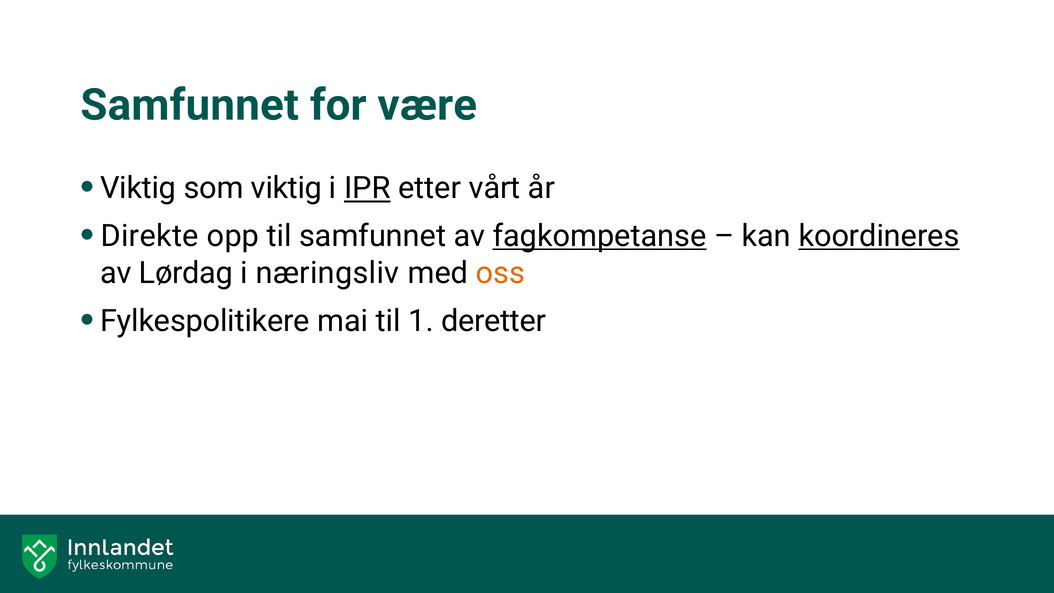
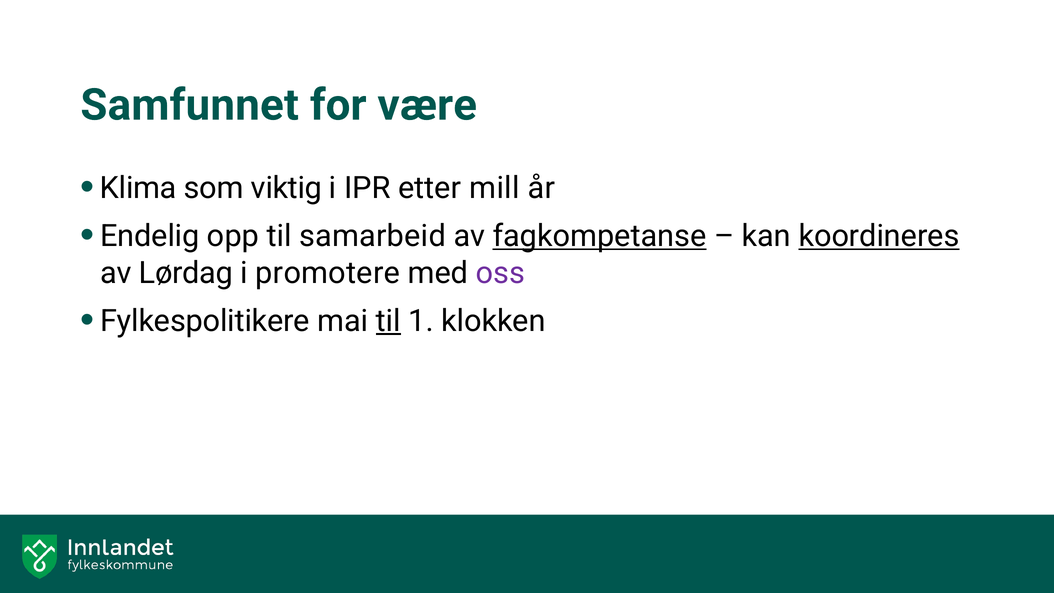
Viktig: Viktig -> Klima (138, 188)
IPR underline: present -> none (367, 188)
vårt: vårt -> mill (494, 188)
Direkte: Direkte -> Endelig (150, 236)
til samfunnet: samfunnet -> samarbeid (372, 236)
næringsliv: næringsliv -> promotere (328, 273)
oss colour: orange -> purple (500, 273)
til underline: none -> present (388, 321)
deretter: deretter -> klokken (494, 321)
